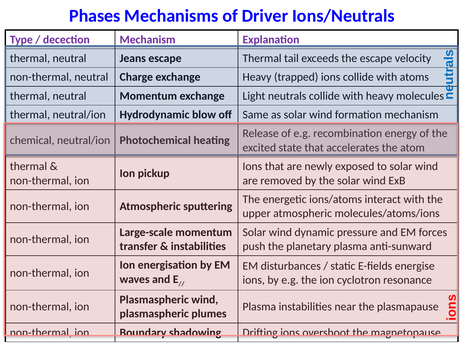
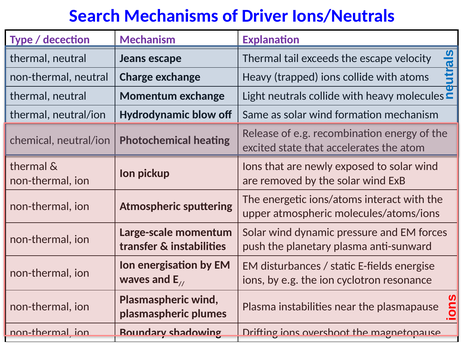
Phases: Phases -> Search (95, 16)
